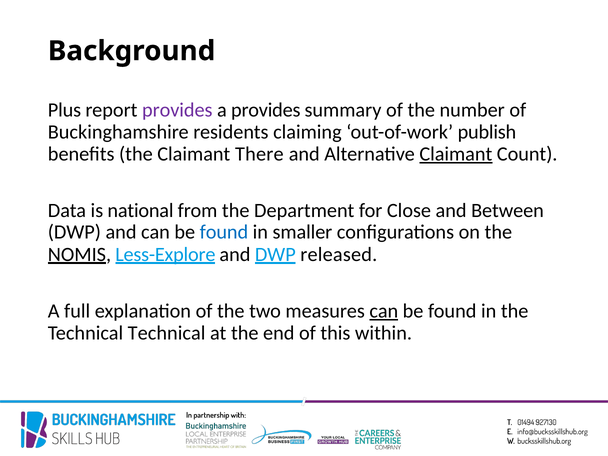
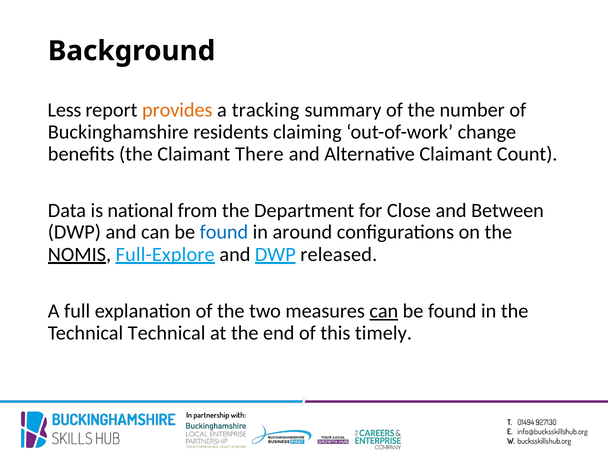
Plus: Plus -> Less (64, 110)
provides colour: purple -> orange (177, 110)
a provides: provides -> tracking (266, 110)
publish: publish -> change (487, 132)
Claimant underline: present -> none (456, 154)
smaller: smaller -> around (302, 232)
Less-Explore: Less-Explore -> Full-Explore (165, 254)
within: within -> timely (383, 333)
